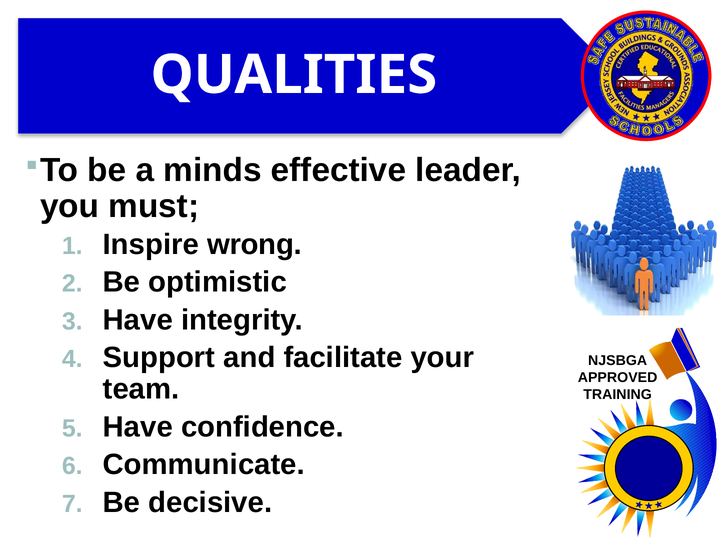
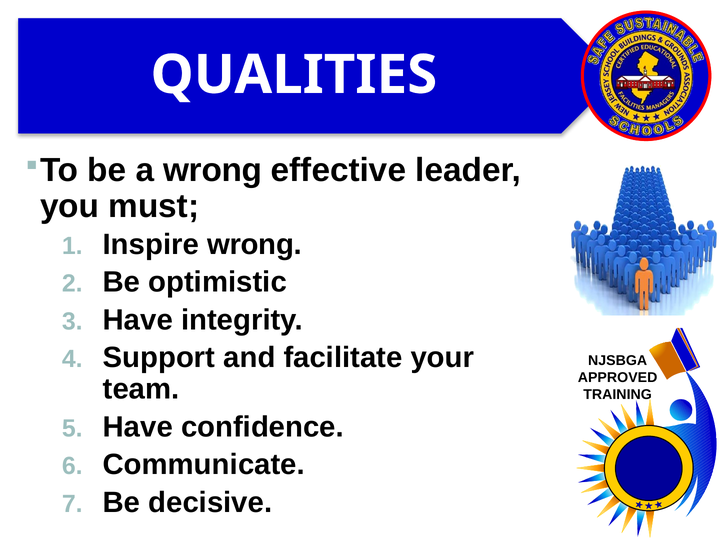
a minds: minds -> wrong (213, 170)
